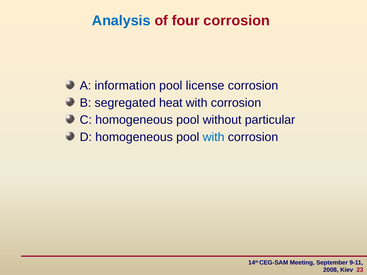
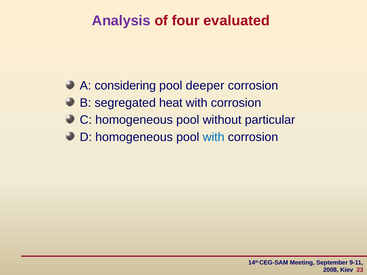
Analysis colour: blue -> purple (121, 21)
four corrosion: corrosion -> evaluated (237, 21)
information: information -> considering (125, 86)
license: license -> deeper (205, 86)
